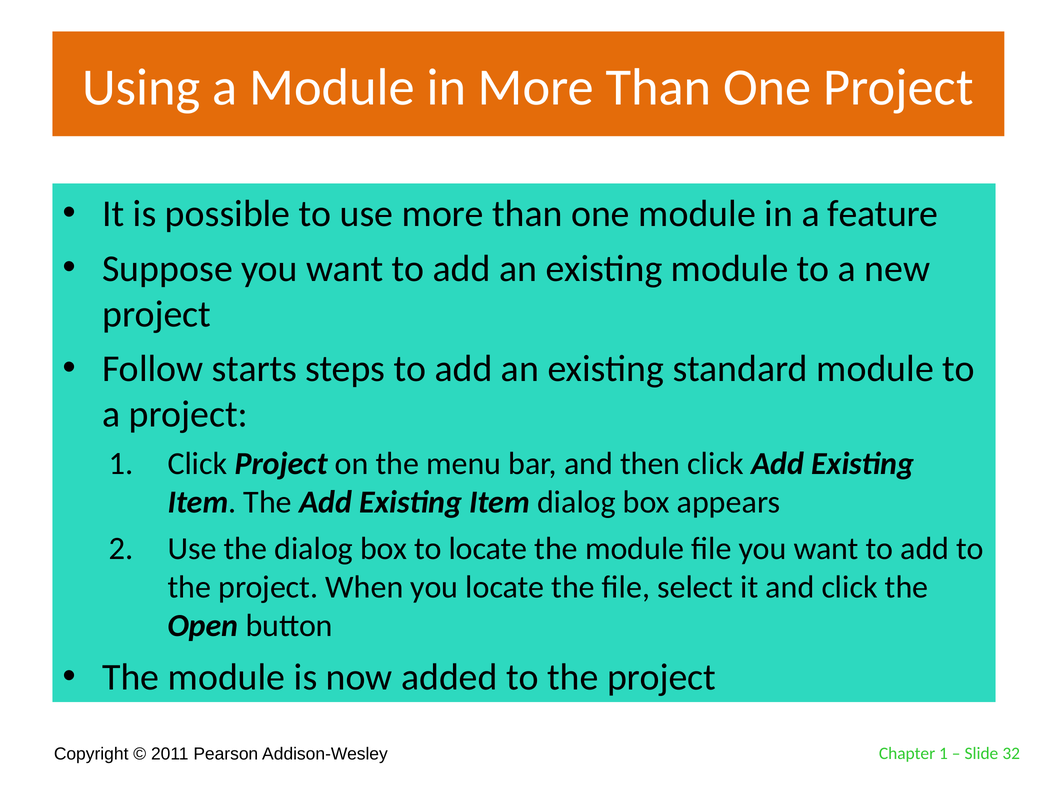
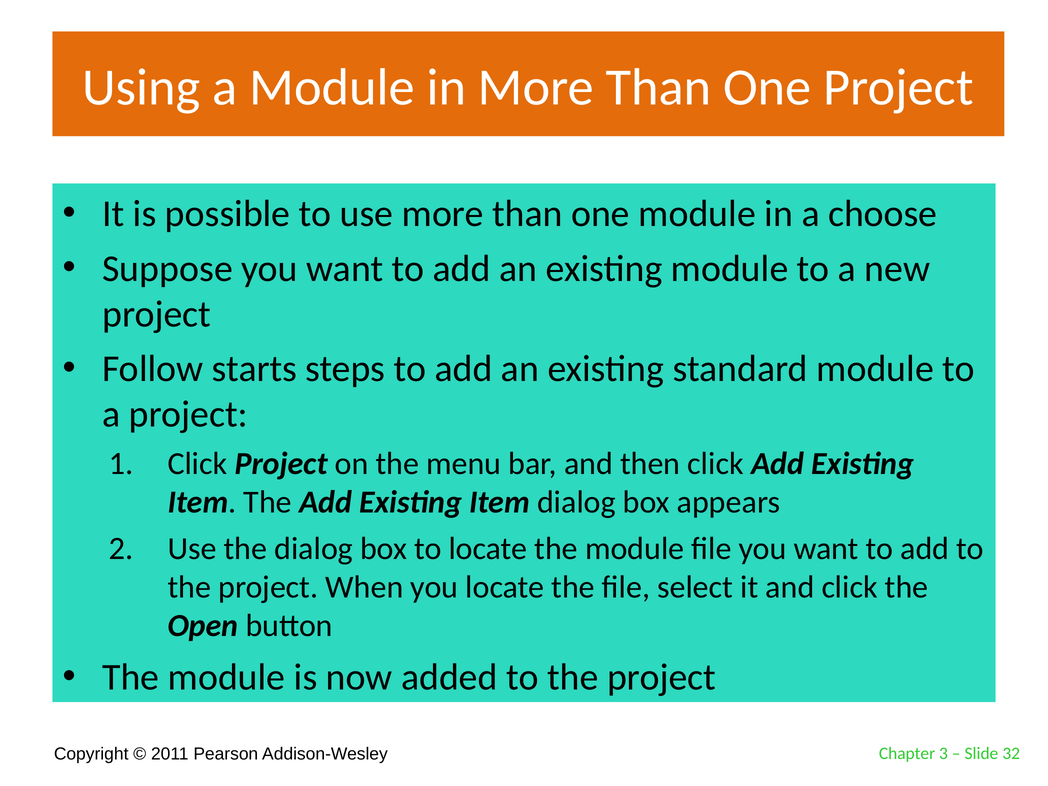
feature: feature -> choose (883, 214)
Chapter 1: 1 -> 3 (944, 754)
